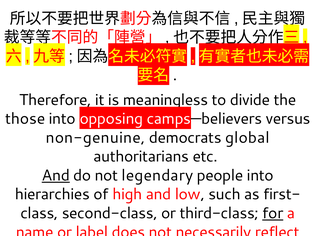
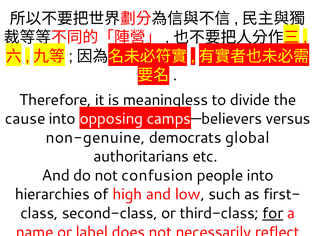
those: those -> cause (25, 119)
And underline: present -> none (56, 176)
legendary: legendary -> confusion (157, 176)
